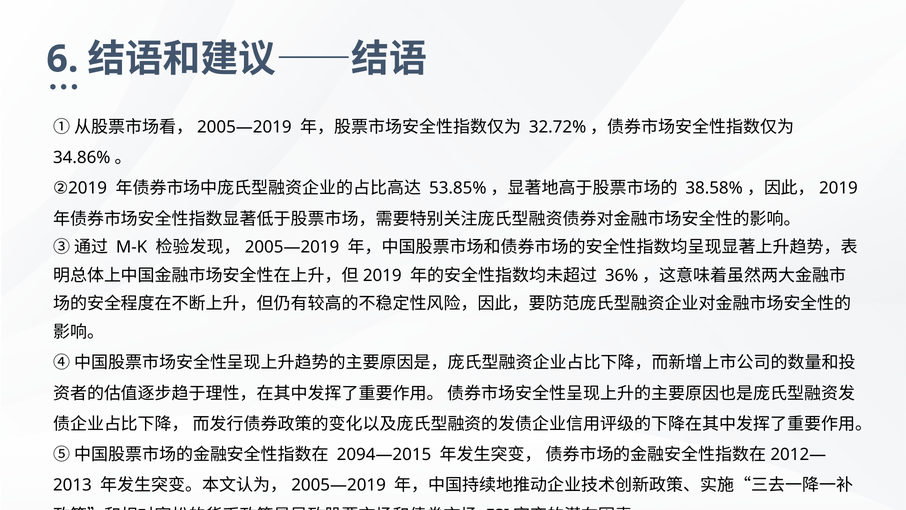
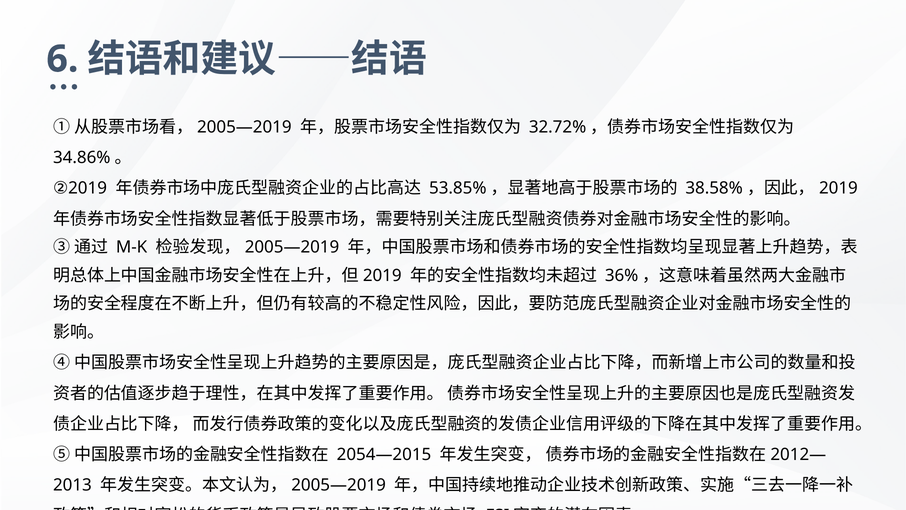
2094—2015: 2094—2015 -> 2054—2015 (384, 454)
